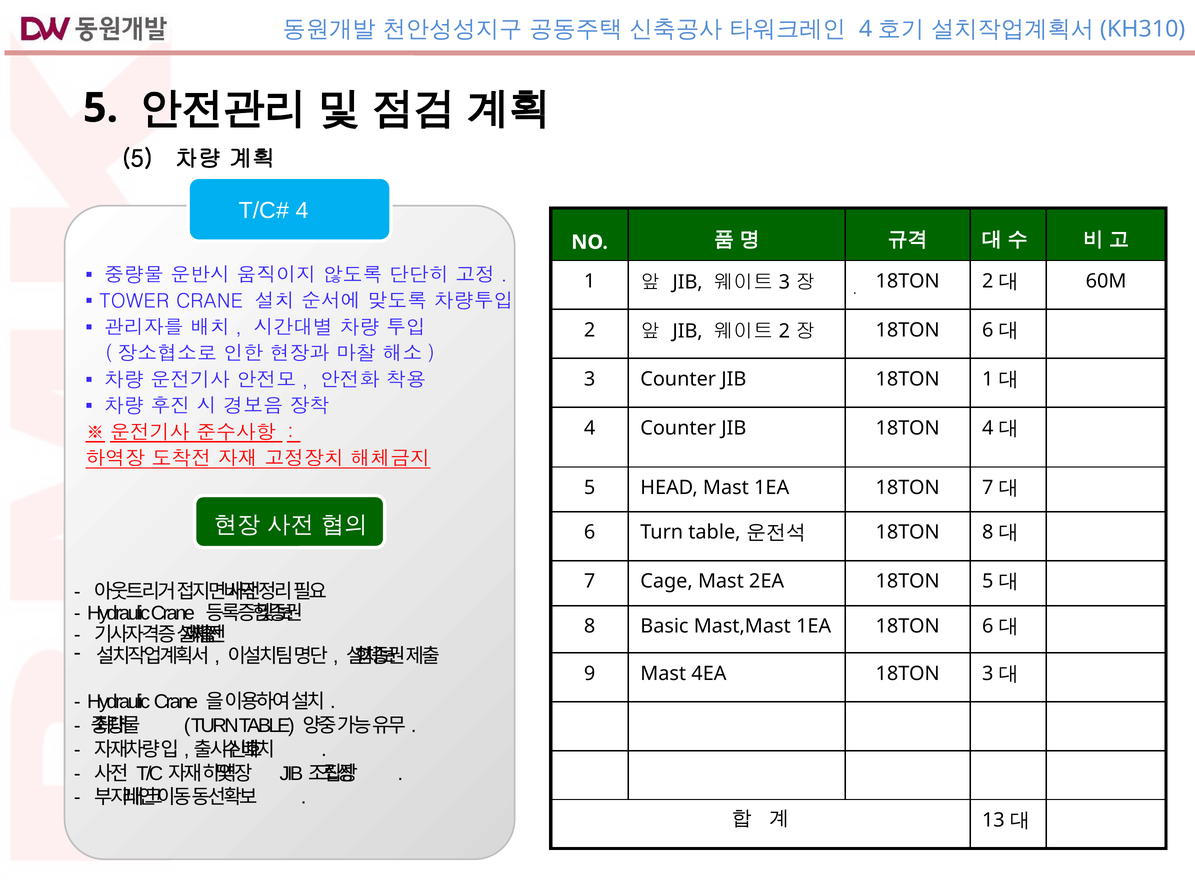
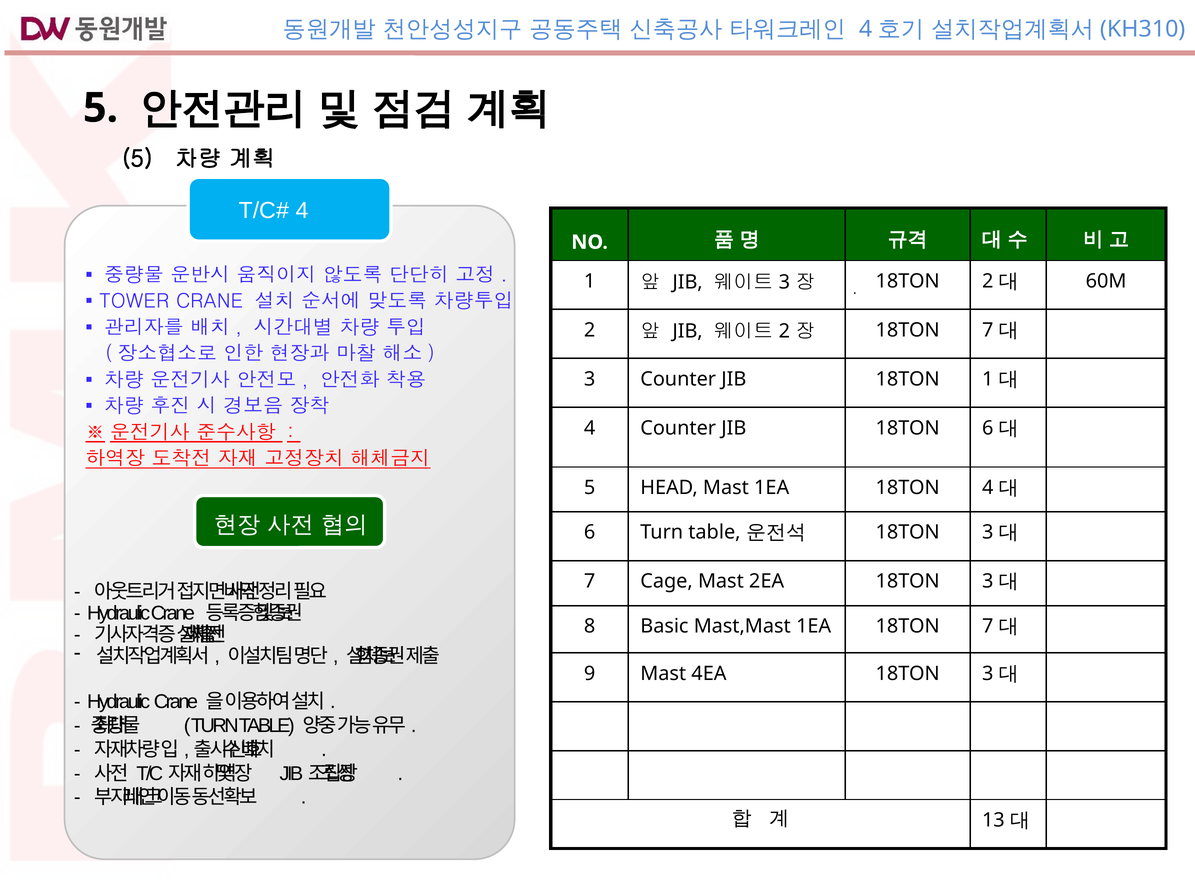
6: 6 -> 7 (988, 330)
18TON 4: 4 -> 6 (988, 428)
18TON 7: 7 -> 4 (988, 488)
8: 8 -> 3 (988, 533)
5: 5 -> 3 (988, 581)
6: 6 -> 7 (988, 627)
